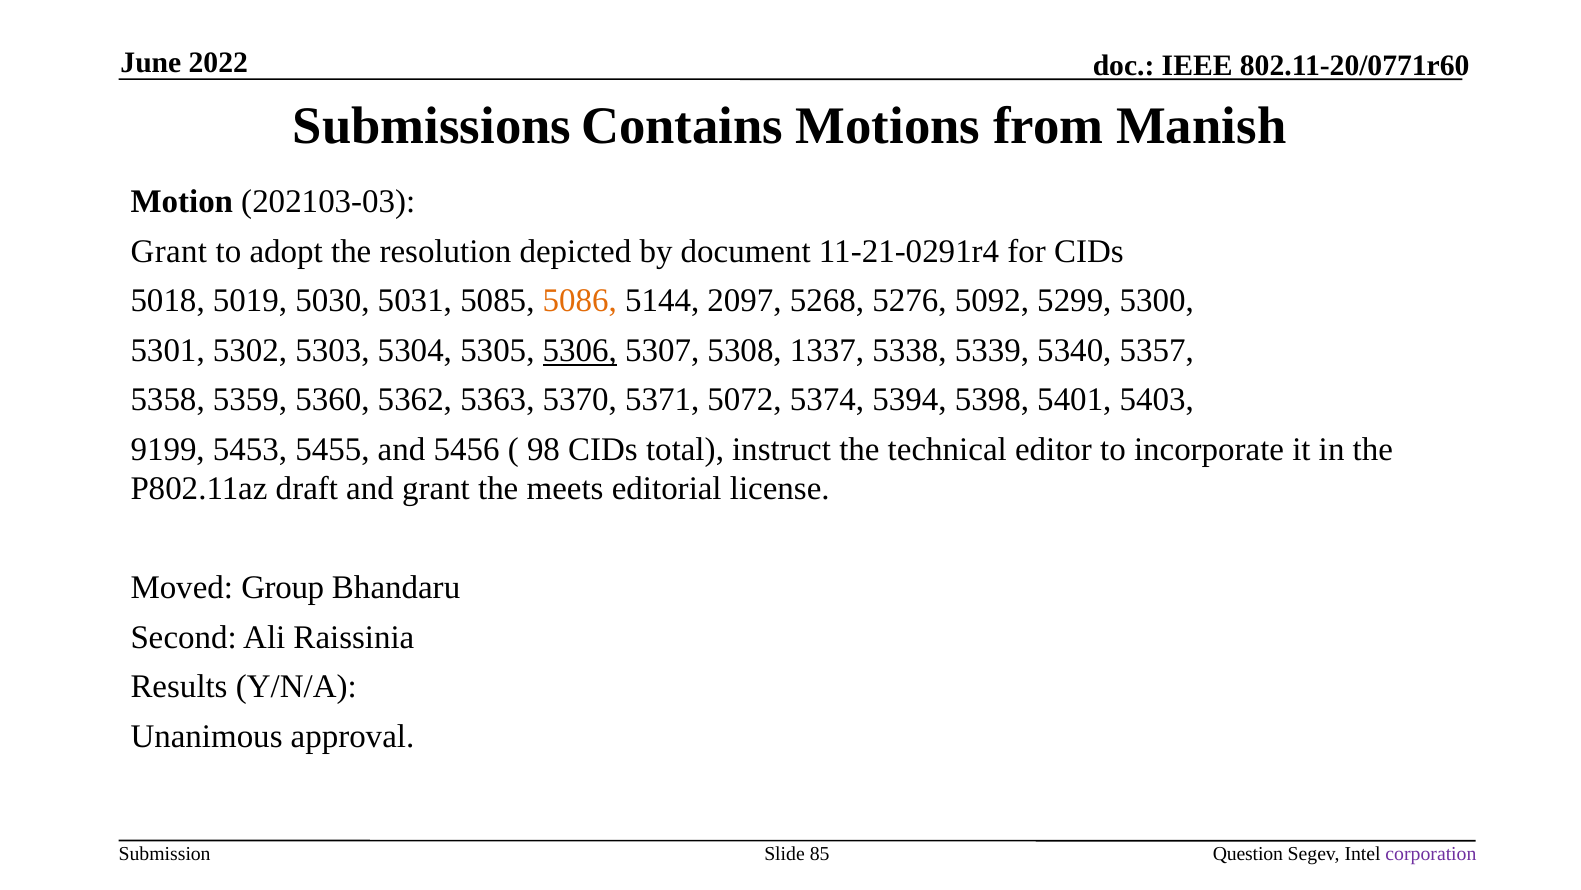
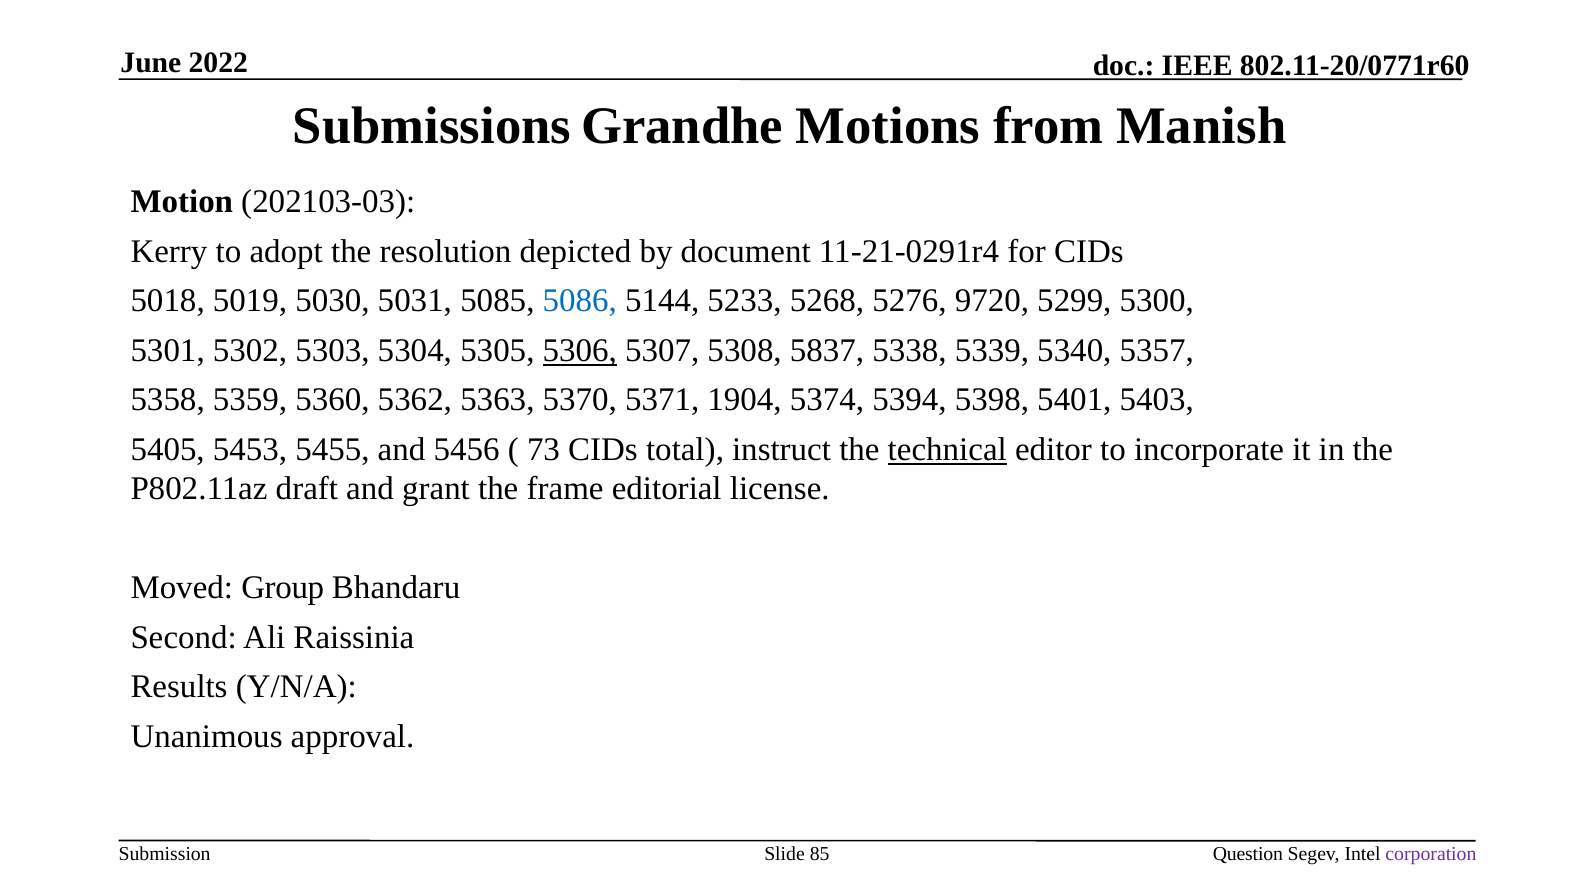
Contains: Contains -> Grandhe (682, 126)
Grant: Grant -> Kerry (169, 251)
5086 colour: orange -> blue (580, 301)
2097: 2097 -> 5233 (745, 301)
5092: 5092 -> 9720 (992, 301)
1337: 1337 -> 5837 (827, 350)
5072: 5072 -> 1904 (745, 400)
9199: 9199 -> 5405 (168, 449)
98: 98 -> 73 (543, 449)
technical underline: none -> present (947, 449)
meets: meets -> frame (565, 489)
